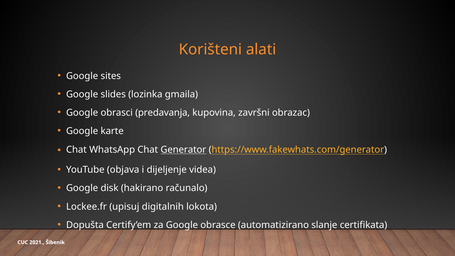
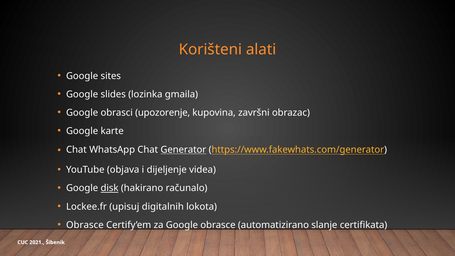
predavanja: predavanja -> upozorenje (163, 113)
disk underline: none -> present (110, 188)
Dopušta: Dopušta -> Obrasce (85, 225)
